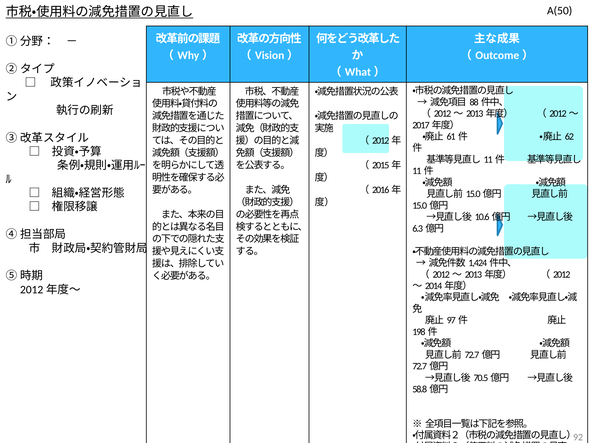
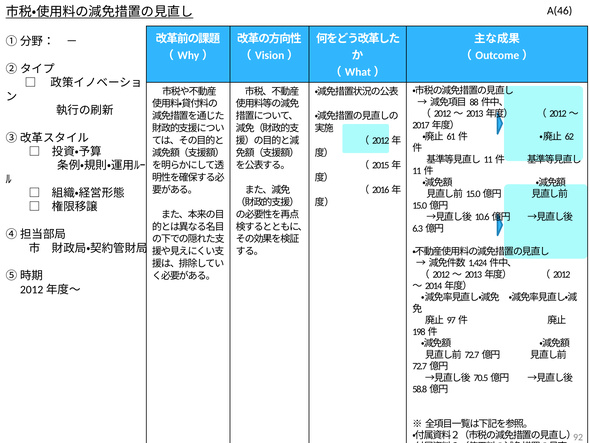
A(50: A(50 -> A(46 (560, 11)
